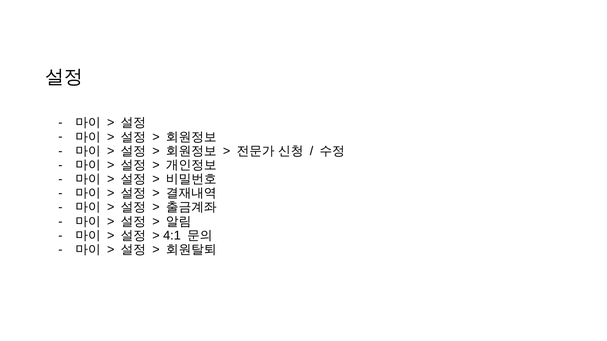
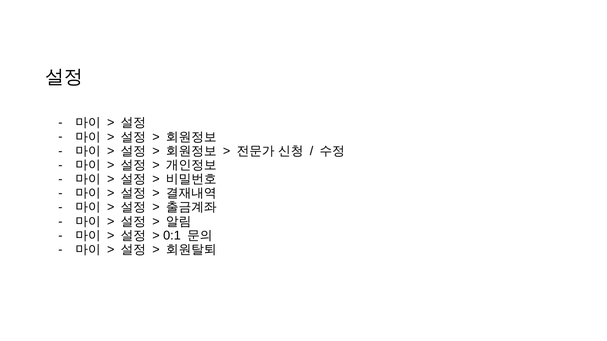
4:1: 4:1 -> 0:1 (172, 236)
